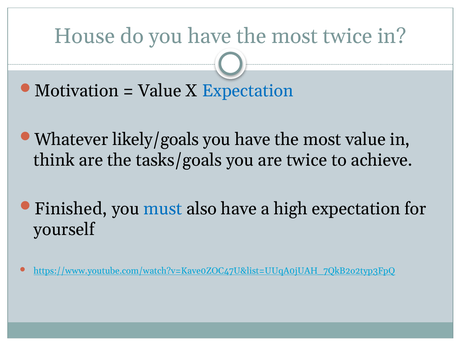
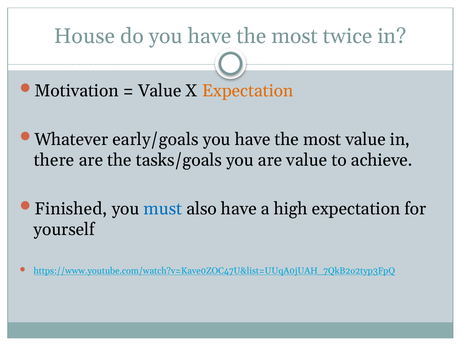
Expectation colour: blue -> orange (248, 91)
likely/goals: likely/goals -> early/goals (156, 139)
think: think -> there (54, 160)
are twice: twice -> value (307, 160)
